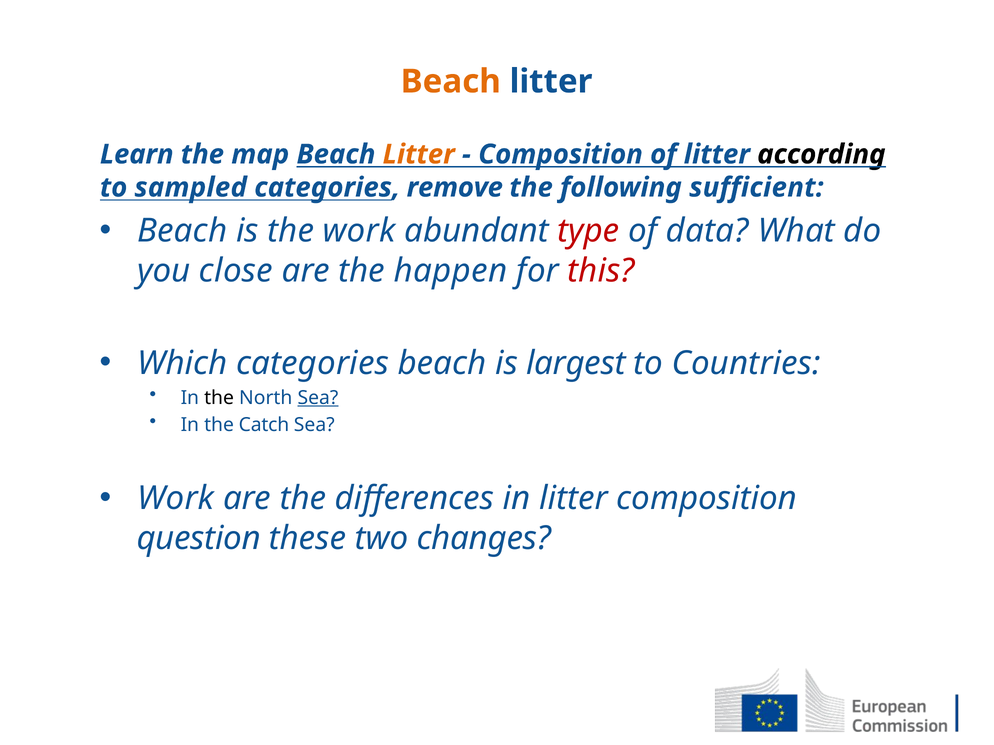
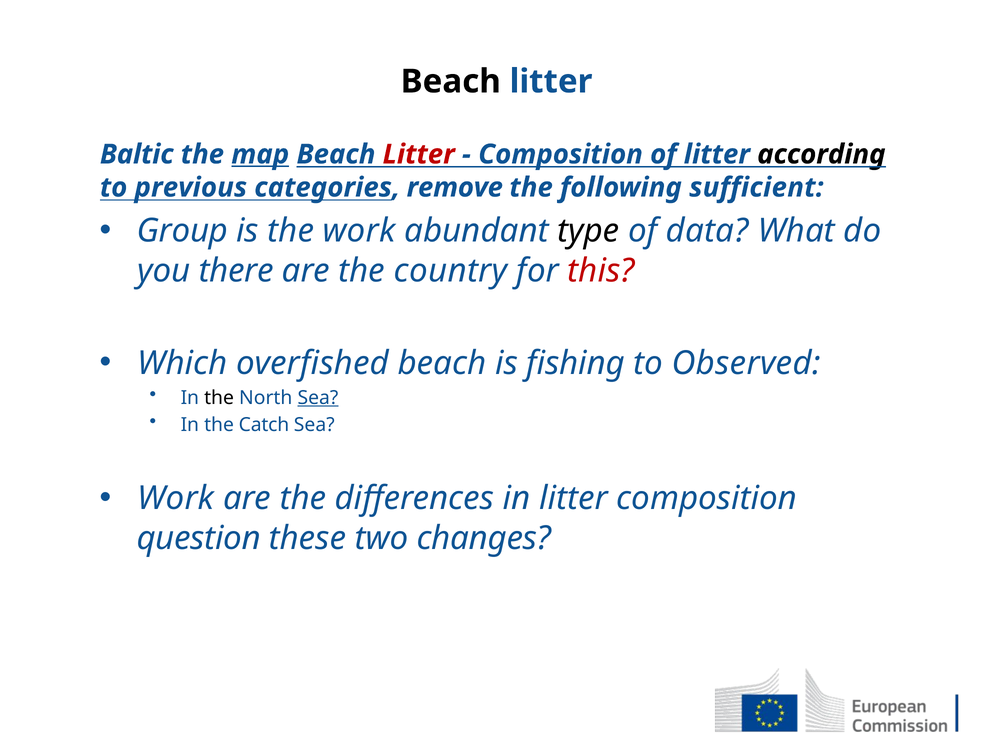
Beach colour: orange -> black (451, 82)
Learn: Learn -> Baltic (137, 154)
map underline: none -> present (260, 154)
Litter colour: orange -> red (419, 154)
sampled: sampled -> previous (191, 188)
Beach: Beach -> Group (182, 231)
type colour: red -> black (588, 231)
close: close -> there (236, 271)
happen: happen -> country (451, 271)
Which categories: categories -> overfished (313, 364)
largest: largest -> fishing (576, 364)
Countries: Countries -> Observed (746, 364)
